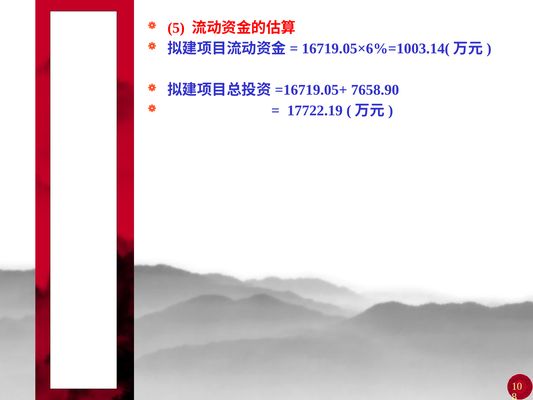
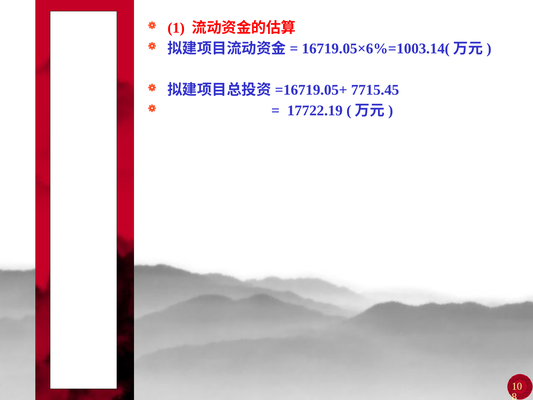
5: 5 -> 1 (176, 28)
7658.90: 7658.90 -> 7715.45 (375, 90)
